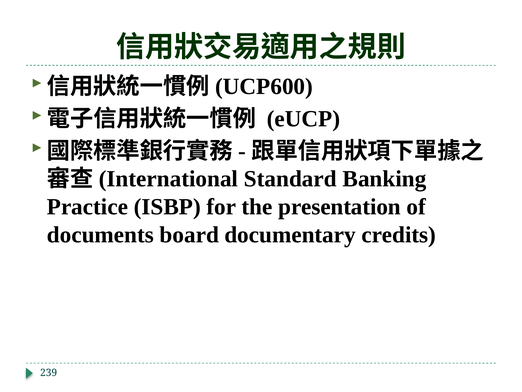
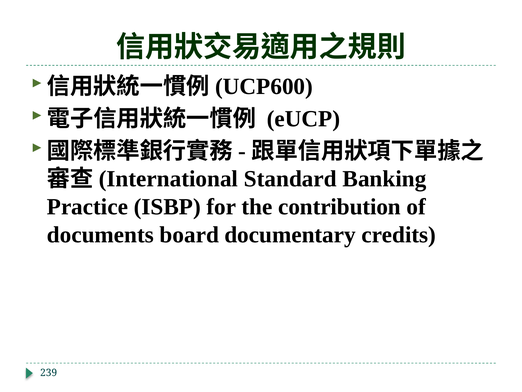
presentation: presentation -> contribution (340, 207)
